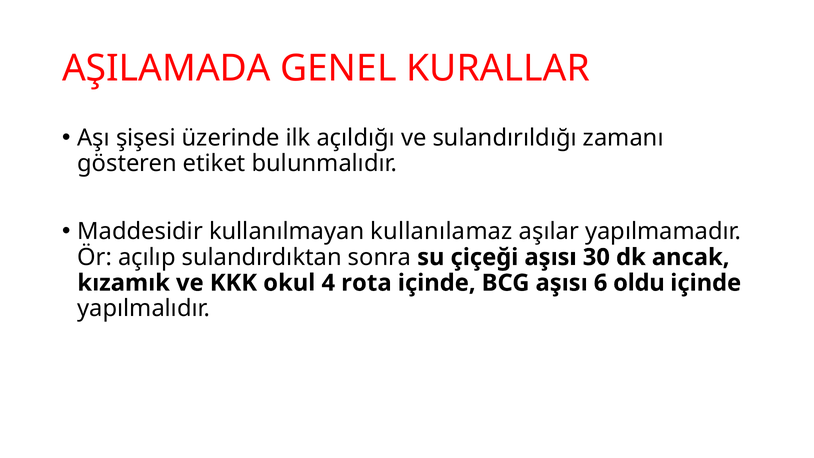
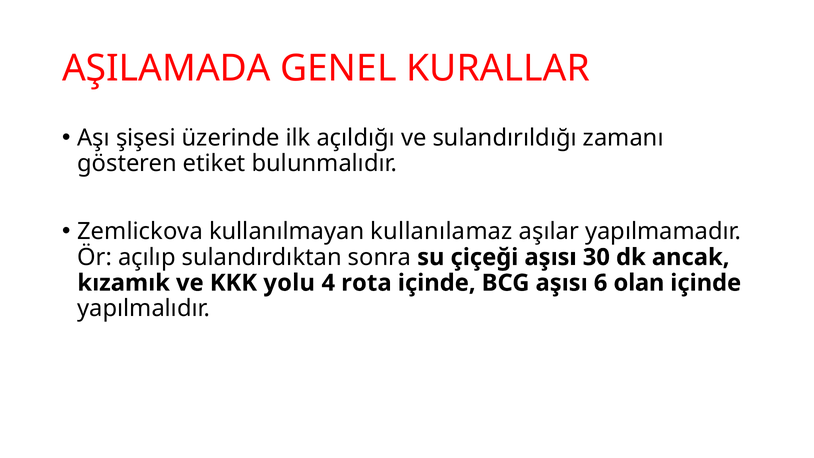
Maddesidir: Maddesidir -> Zemlickova (140, 232)
okul: okul -> yolu (289, 283)
oldu: oldu -> olan (639, 283)
